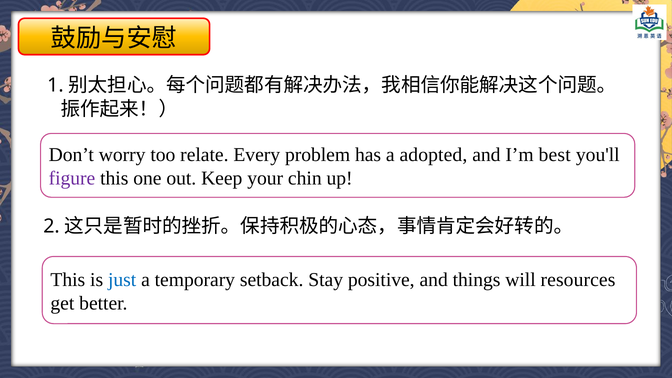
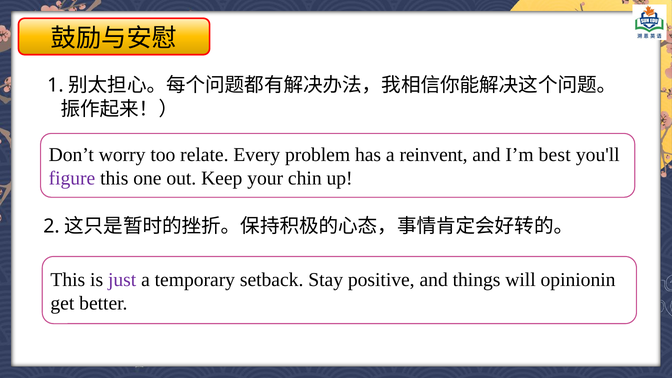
adopted: adopted -> reinvent (434, 155)
just colour: blue -> purple (122, 280)
resources: resources -> opinionin (578, 280)
